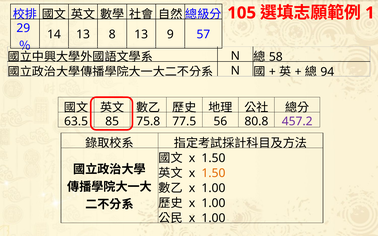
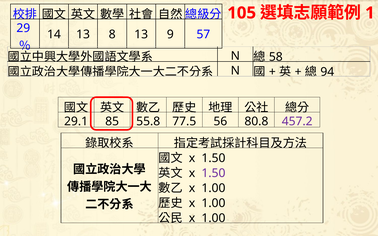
63.5: 63.5 -> 29.1 (76, 122)
75.8: 75.8 -> 55.8 (148, 122)
1.50 colour: orange -> purple (213, 173)
